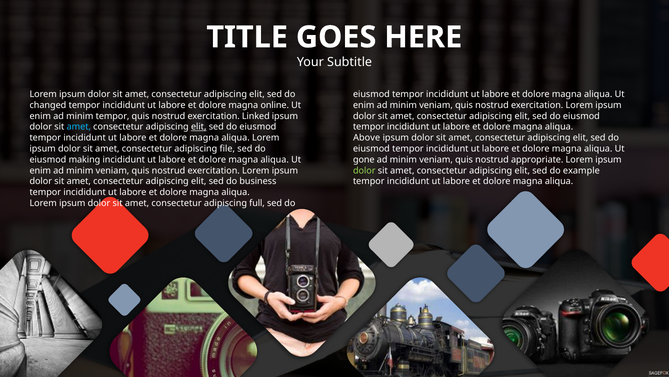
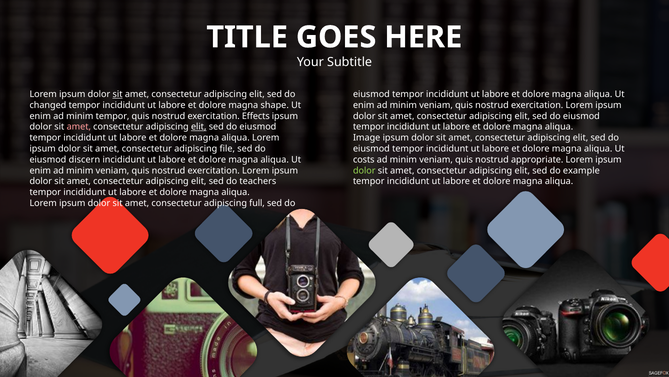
sit underline: none -> present (118, 94)
online: online -> shape (275, 105)
Linked: Linked -> Effects (256, 116)
amet colour: light blue -> pink (79, 127)
Above: Above -> Image (367, 138)
making: making -> discern (84, 159)
gone: gone -> costs (364, 159)
business: business -> teachers (258, 181)
